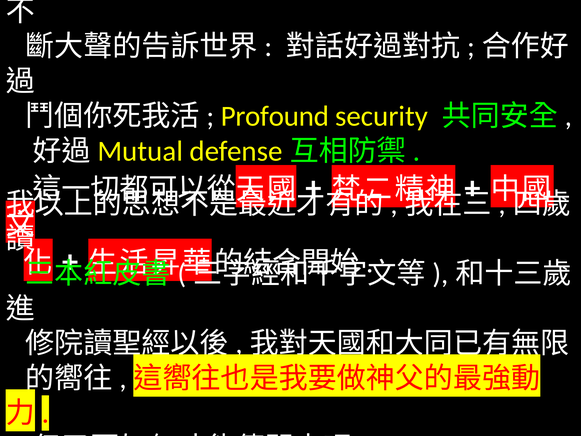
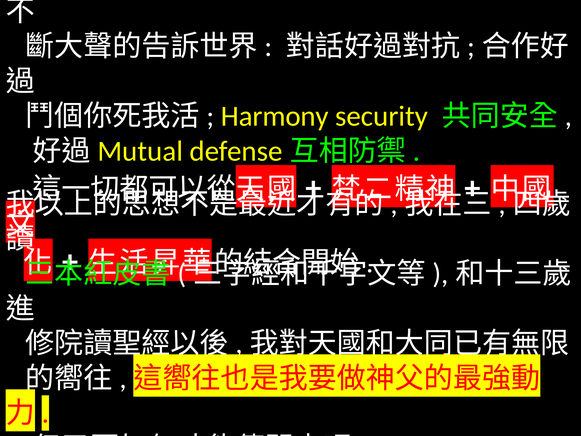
Profound: Profound -> Harmony (275, 116)
